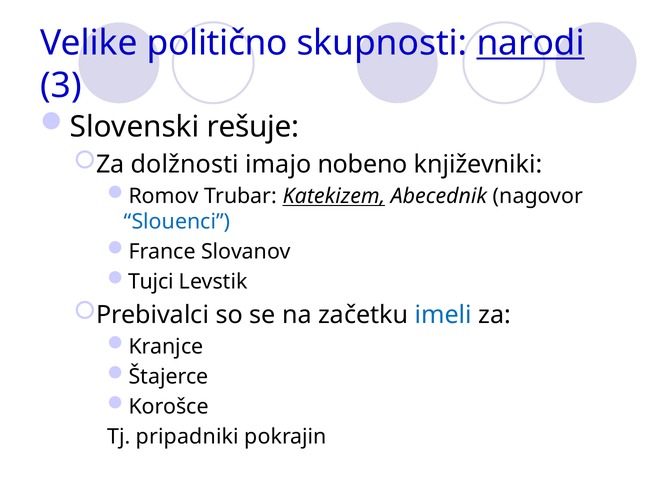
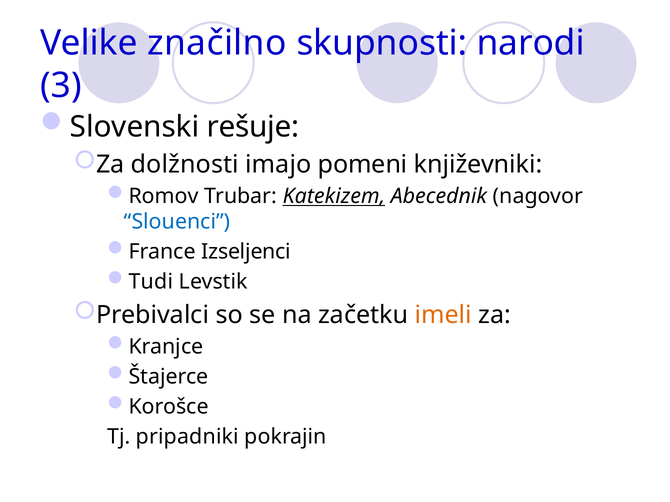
politično: politično -> značilno (217, 43)
narodi underline: present -> none (531, 43)
nobeno: nobeno -> pomeni (363, 165)
Slovanov: Slovanov -> Izseljenci (246, 252)
Tujci: Tujci -> Tudi (151, 282)
imeli colour: blue -> orange (443, 315)
